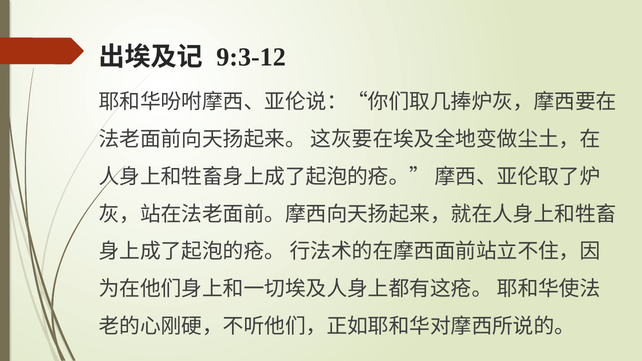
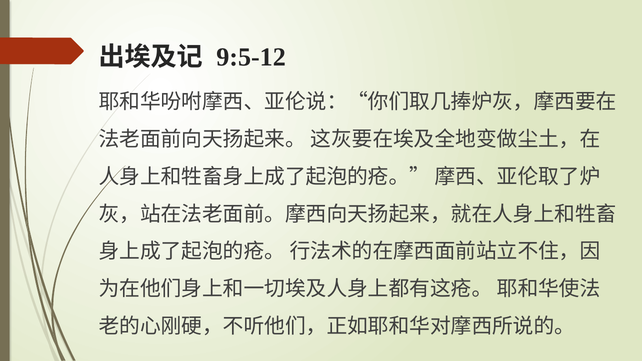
9:3-12: 9:3-12 -> 9:5-12 (251, 57)
